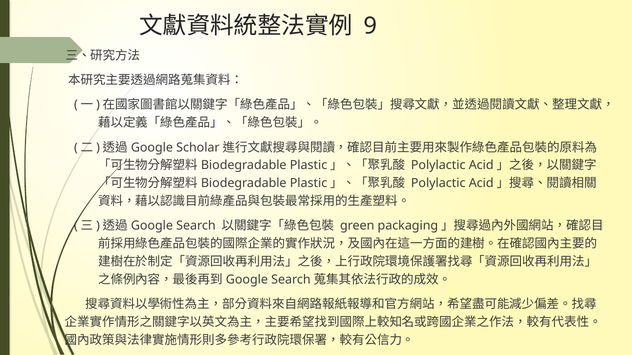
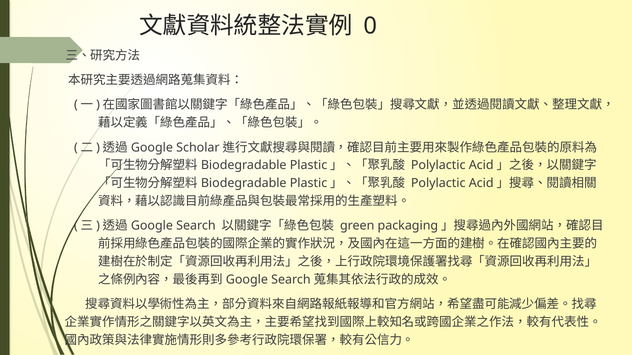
9: 9 -> 0 (370, 26)
